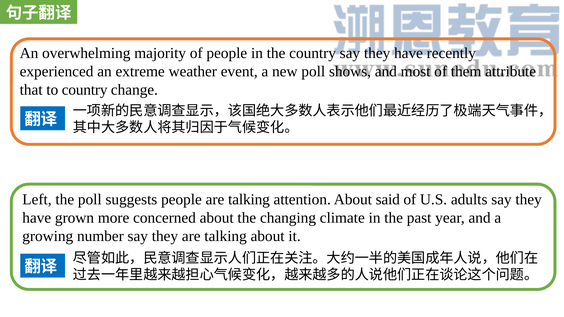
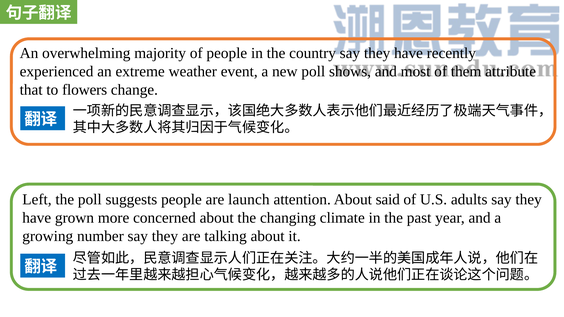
to country: country -> flowers (85, 90)
people are talking: talking -> launch (249, 200)
